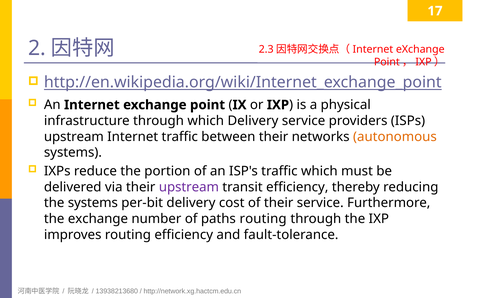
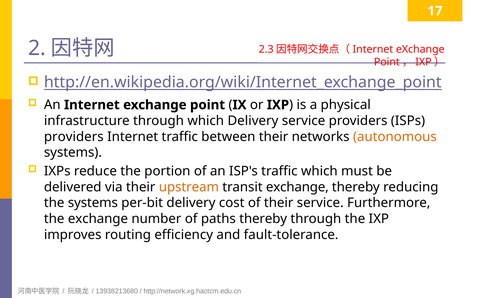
upstream: upstream -> providers (74, 137)
upstream colour: purple -> orange (189, 187)
transit efficiency: efficiency -> exchange (297, 187)
paths routing: routing -> thereby (263, 219)
